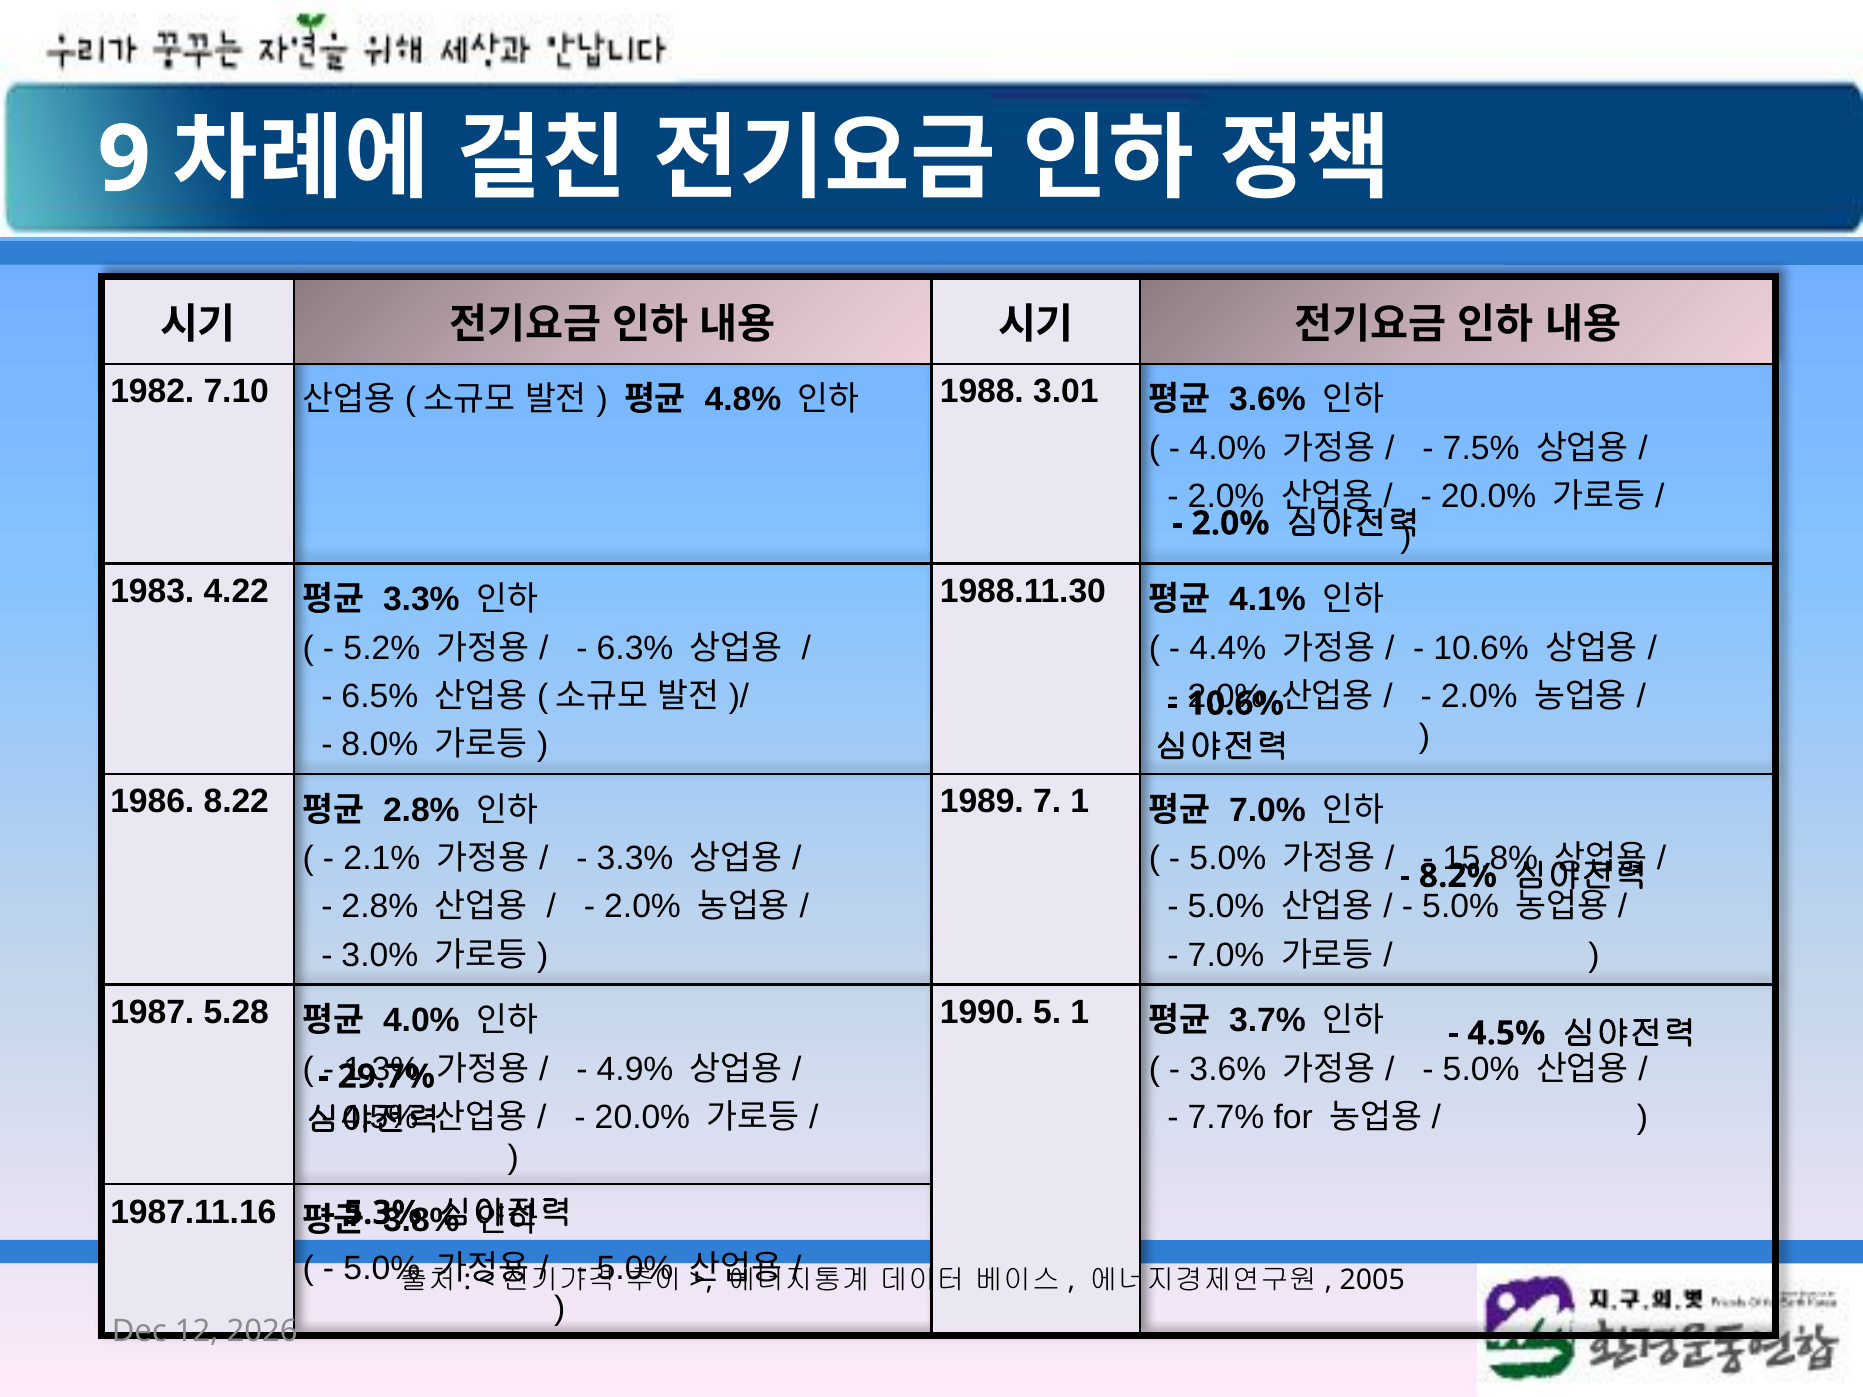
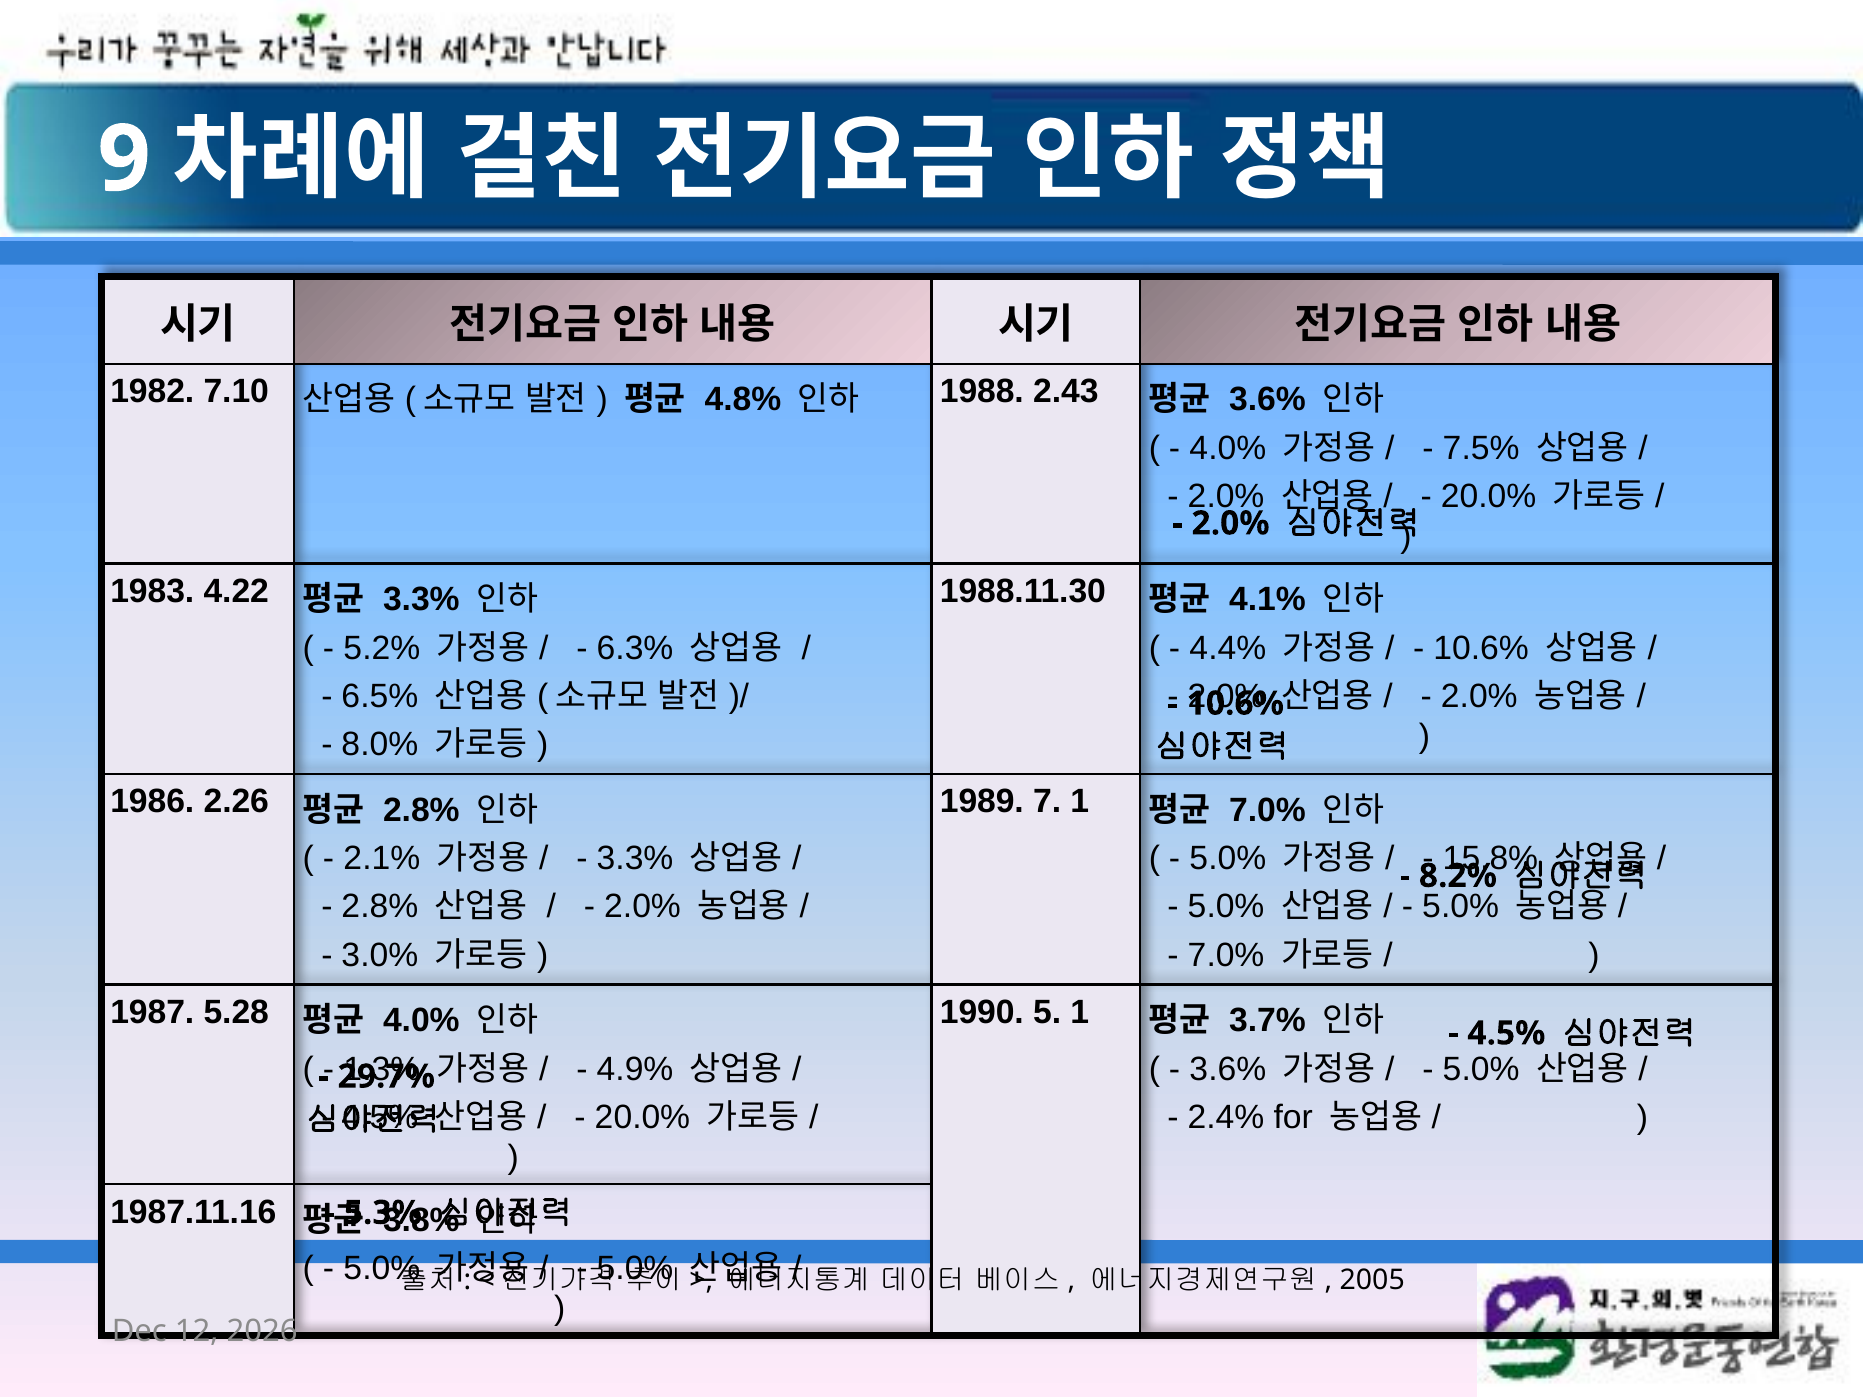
3.01: 3.01 -> 2.43 (1066, 392)
8.22: 8.22 -> 2.26 (236, 802)
7.7%: 7.7% -> 2.4% (1226, 1118)
